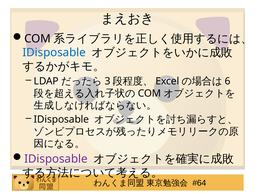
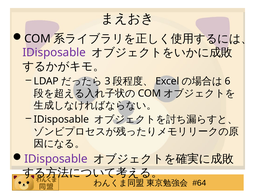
IDisposable colour: blue -> purple (54, 53)
